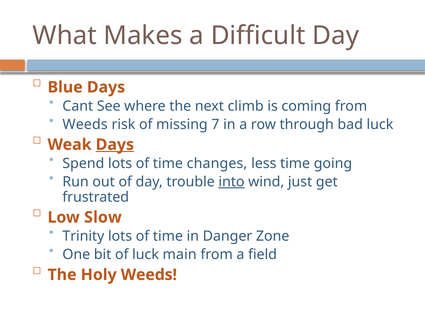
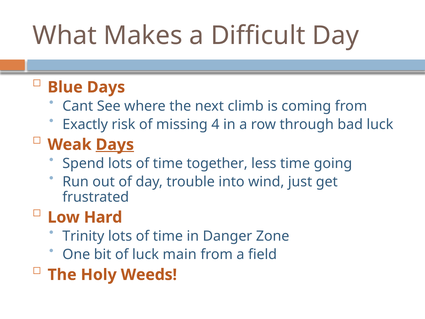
Weeds: Weeds -> Exactly (85, 124)
7: 7 -> 4 (215, 124)
changes: changes -> together (217, 163)
into underline: present -> none (231, 182)
Slow: Slow -> Hard (103, 217)
